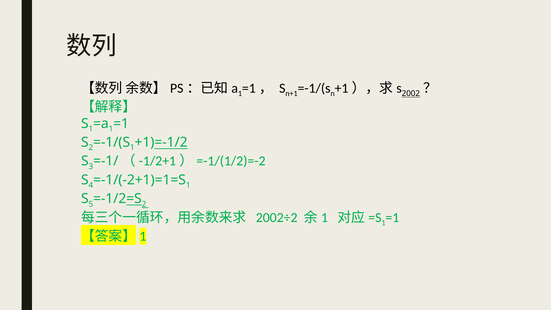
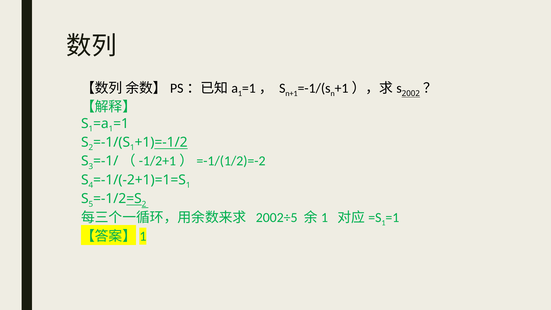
2002÷2: 2002÷2 -> 2002÷5 (277, 217)
